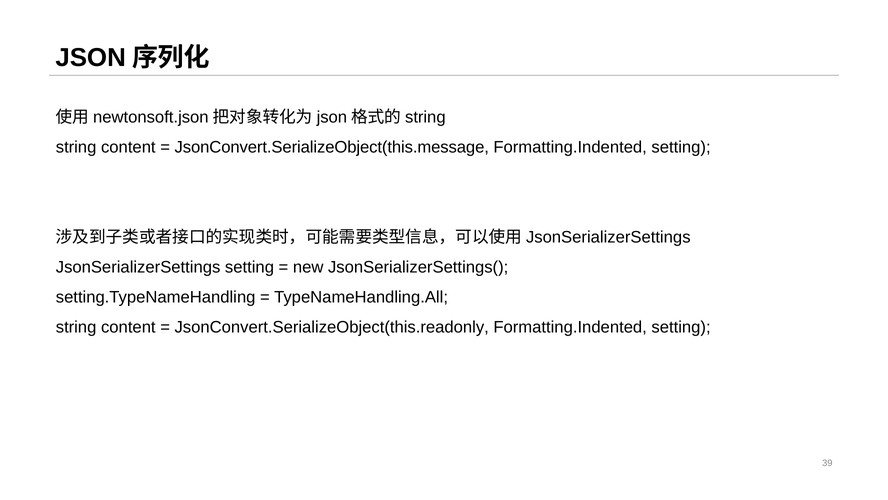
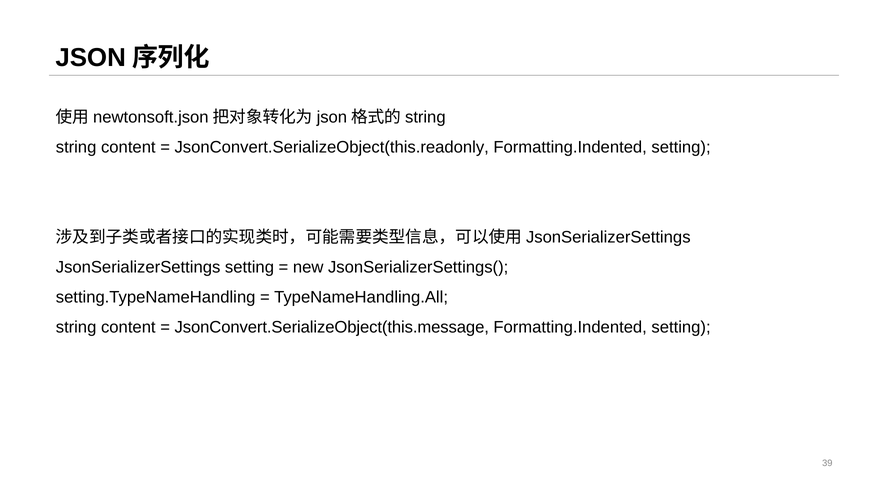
JsonConvert.SerializeObject(this.message: JsonConvert.SerializeObject(this.message -> JsonConvert.SerializeObject(this.readonly (332, 147)
JsonConvert.SerializeObject(this.readonly: JsonConvert.SerializeObject(this.readonly -> JsonConvert.SerializeObject(this.message (332, 327)
